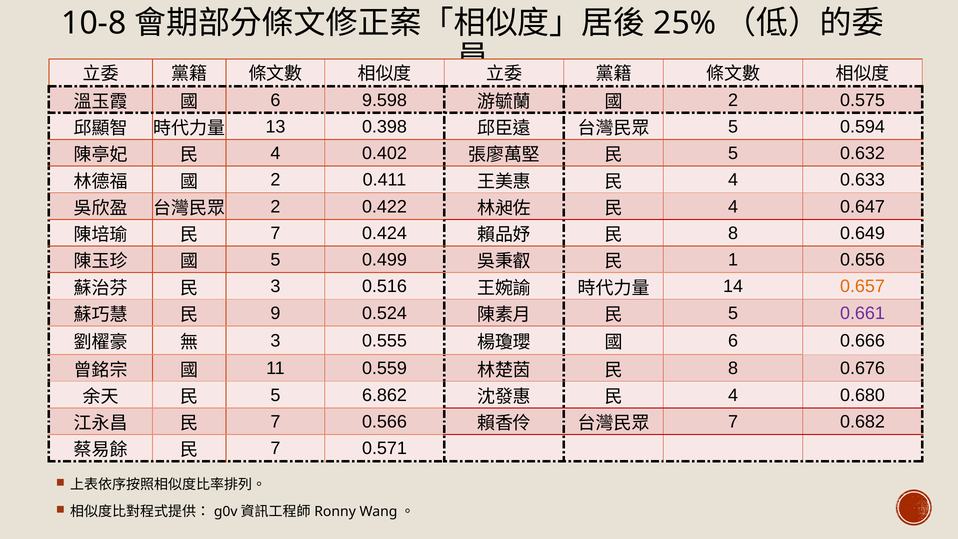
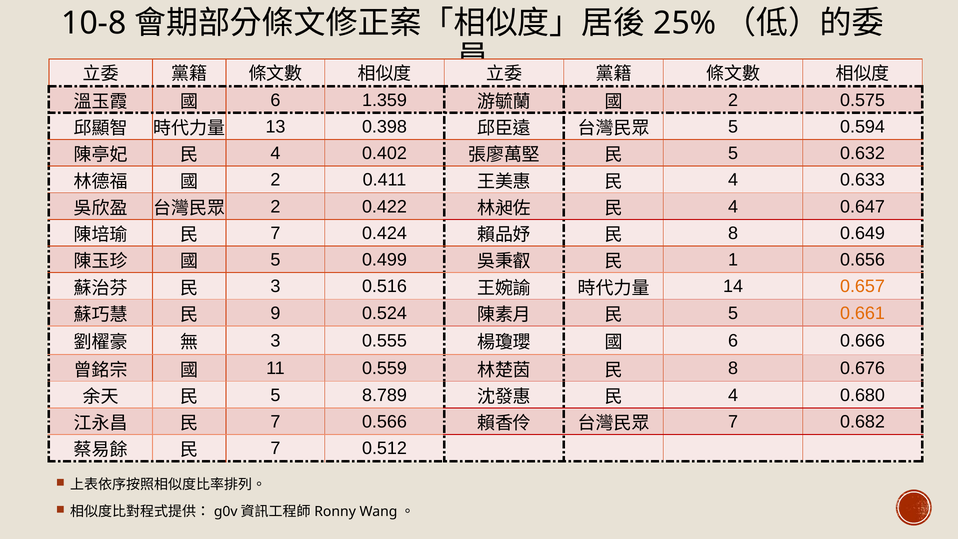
9.598: 9.598 -> 1.359 (384, 100)
0.661 colour: purple -> orange (862, 313)
6.862: 6.862 -> 8.789 (384, 395)
0.571: 0.571 -> 0.512 (384, 448)
